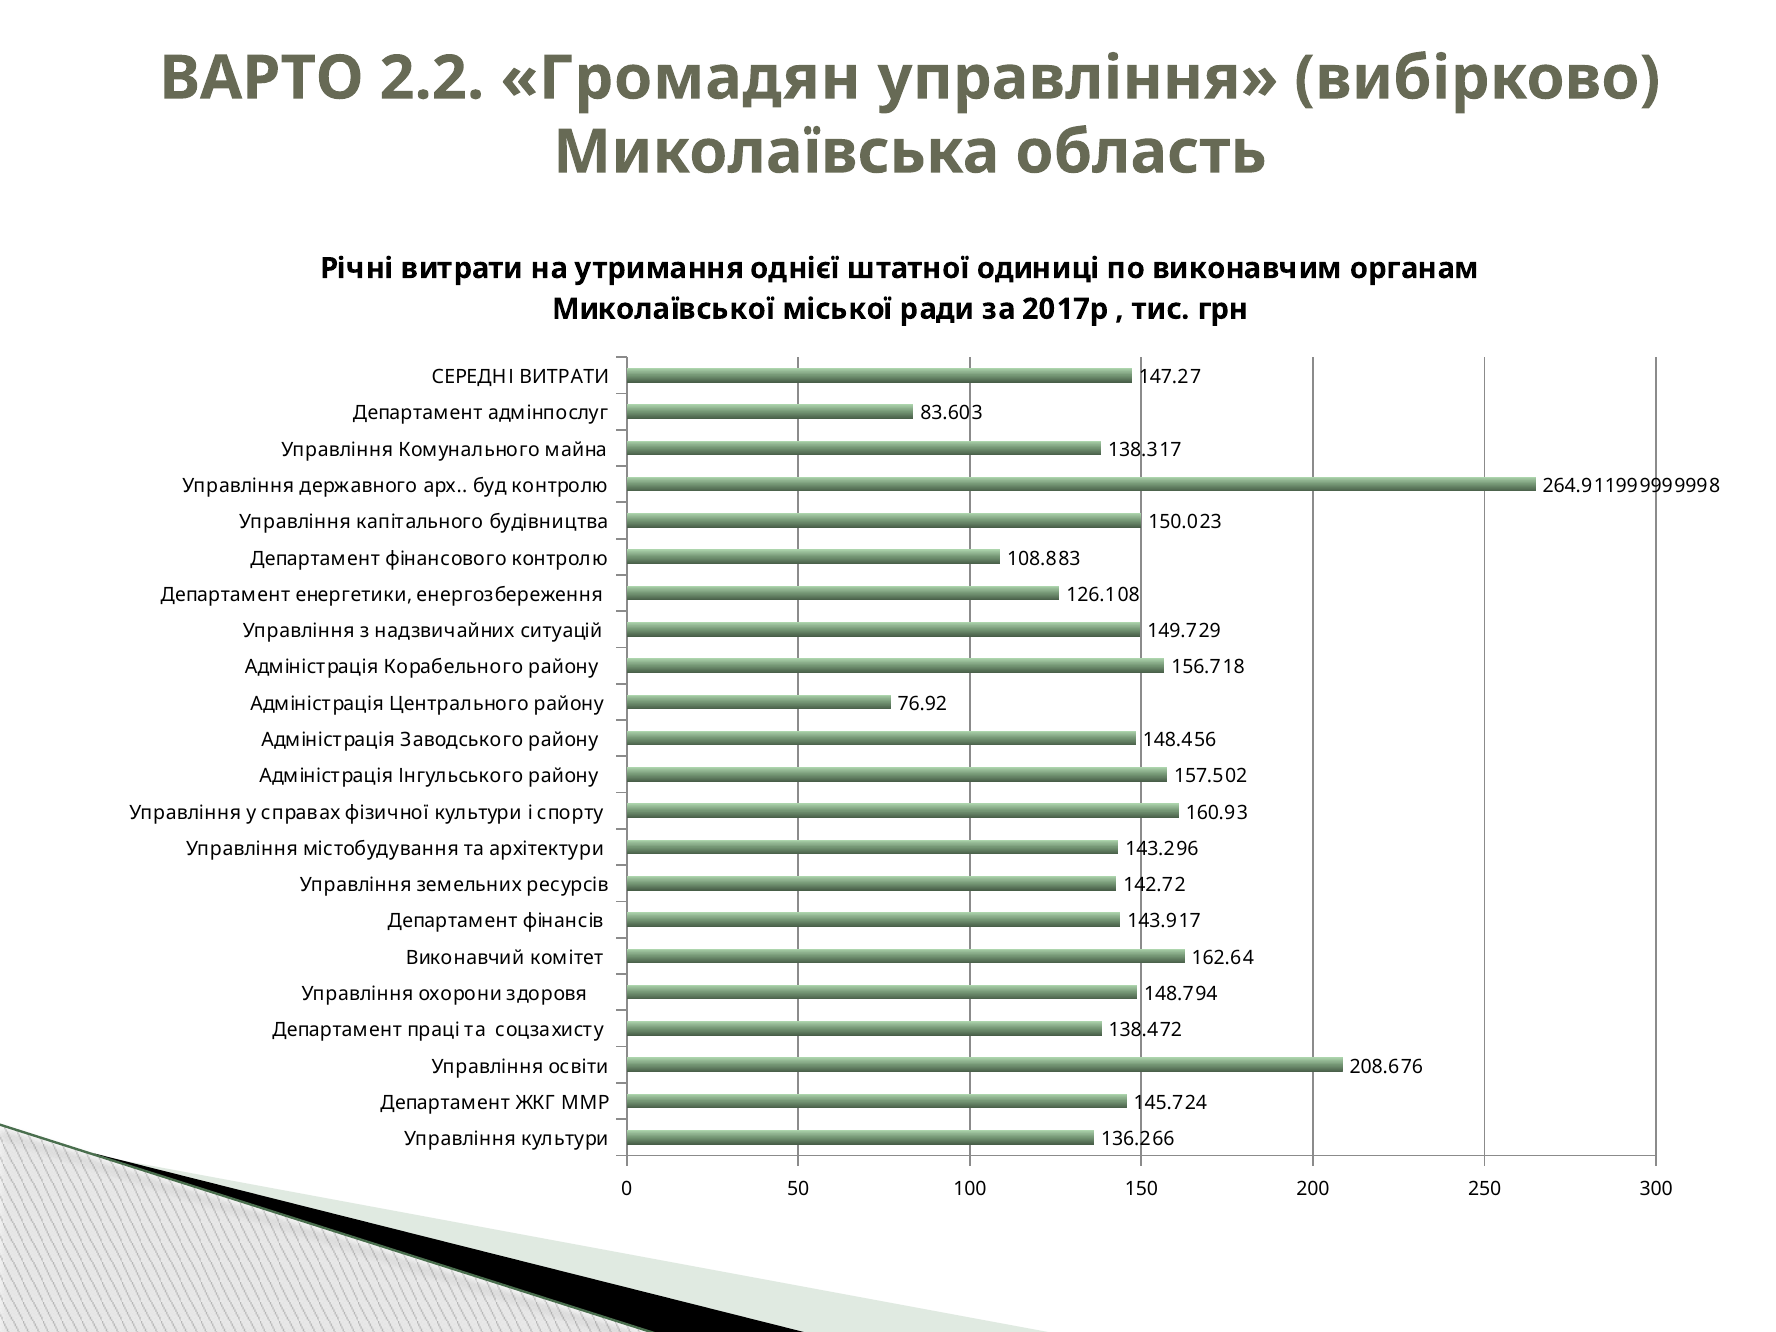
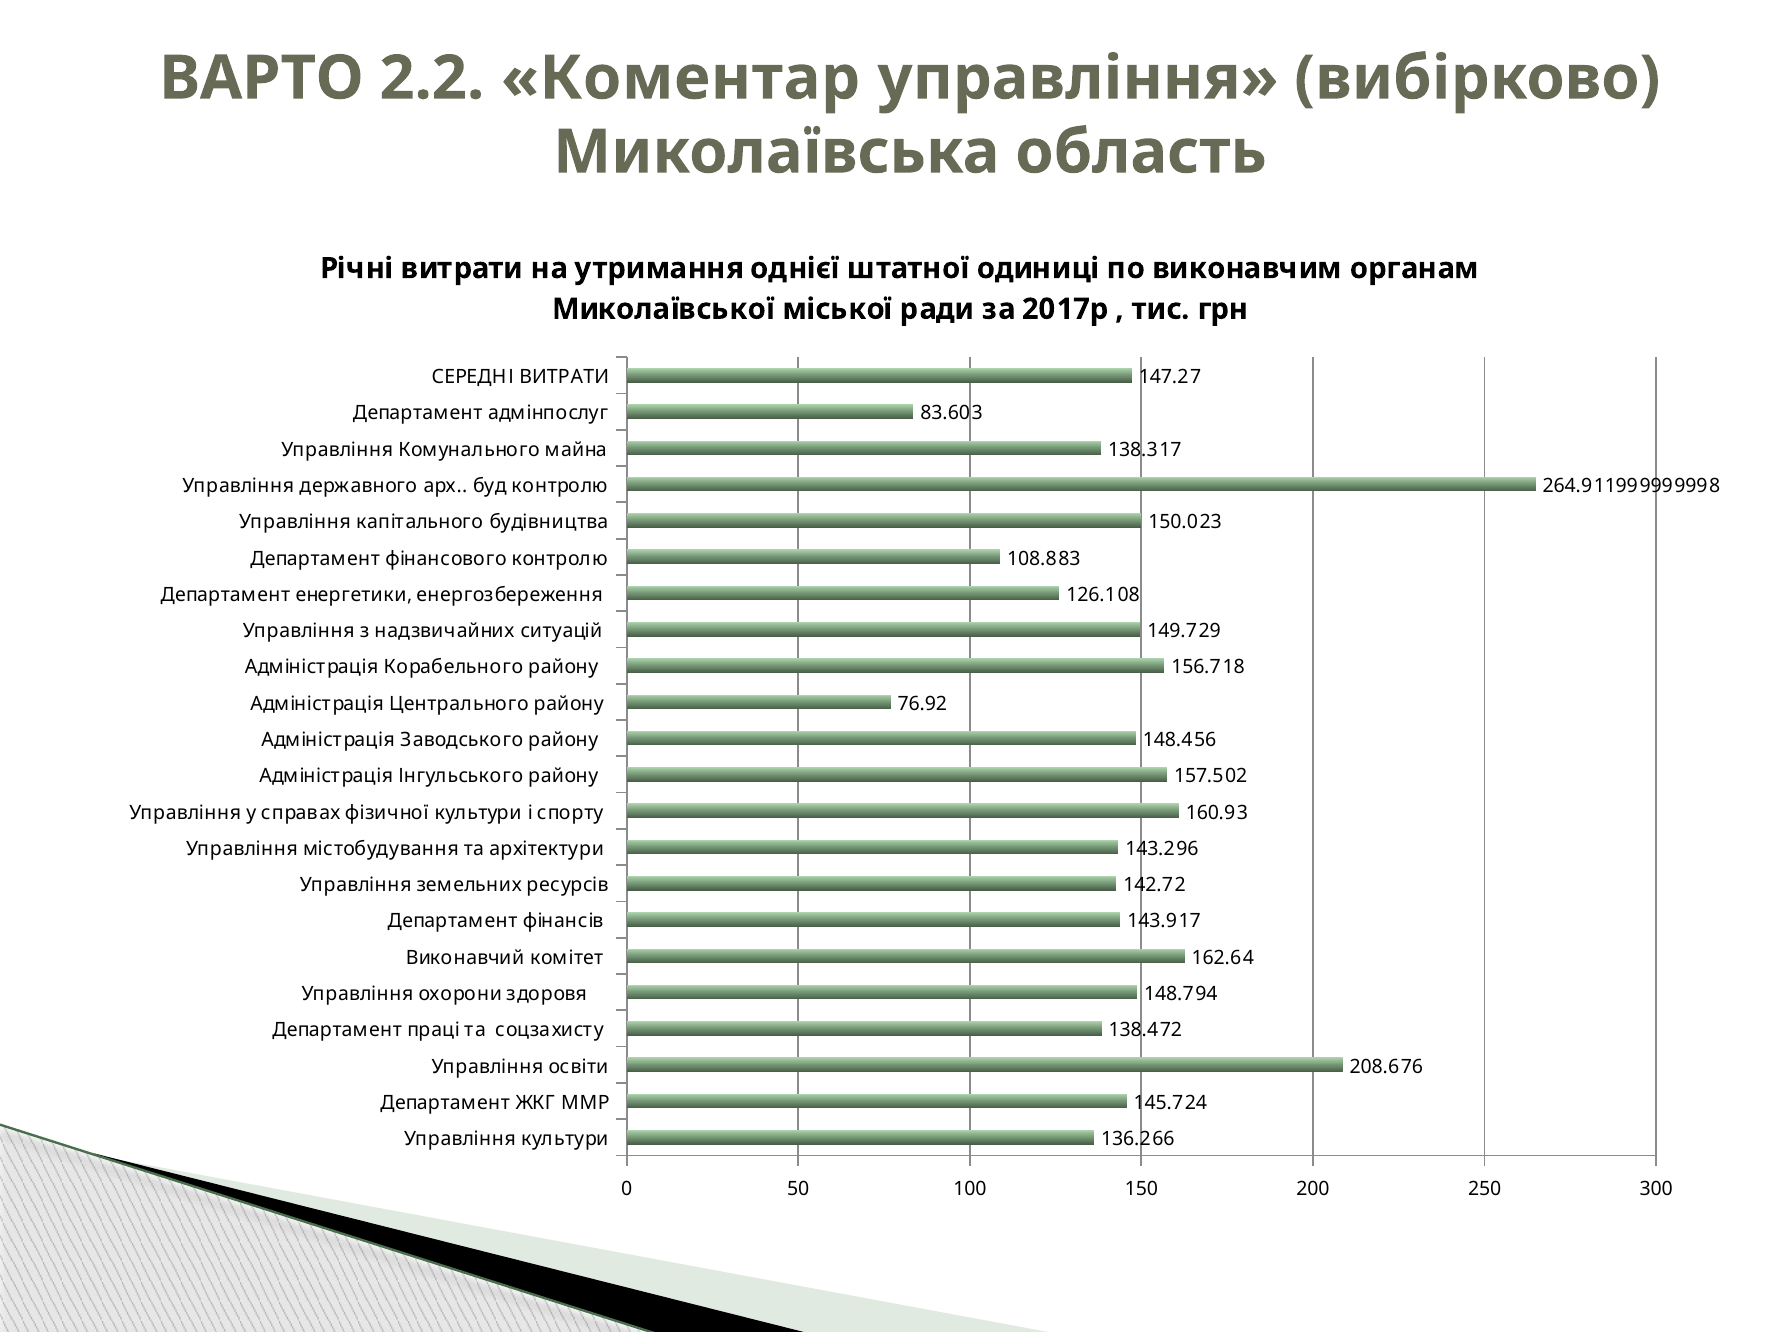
Громадян: Громадян -> Коментар (681, 78)
